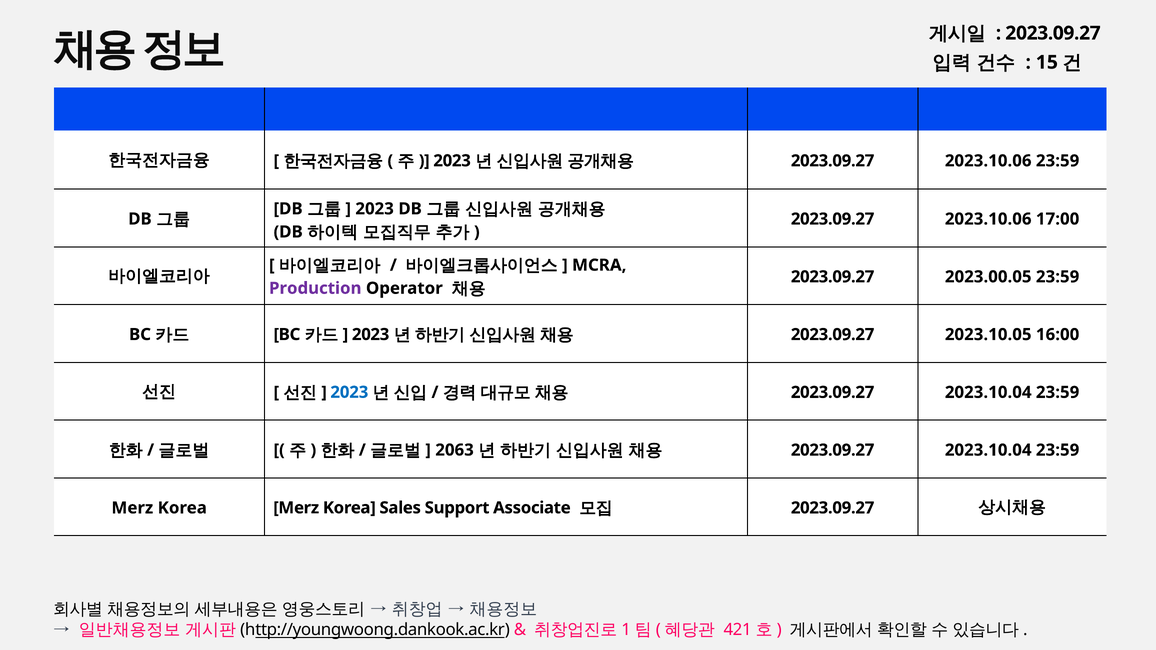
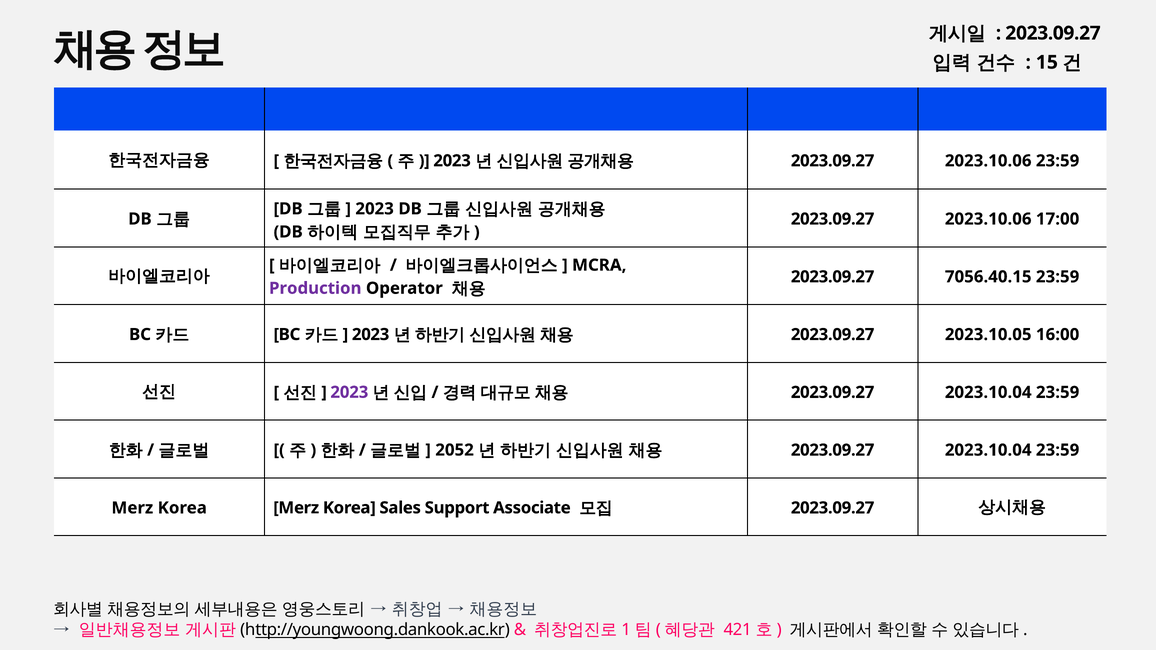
2023.00.05: 2023.00.05 -> 7056.40.15 (988, 277)
2023 colour: blue -> purple (349, 392)
2063: 2063 -> 2052 (455, 450)
